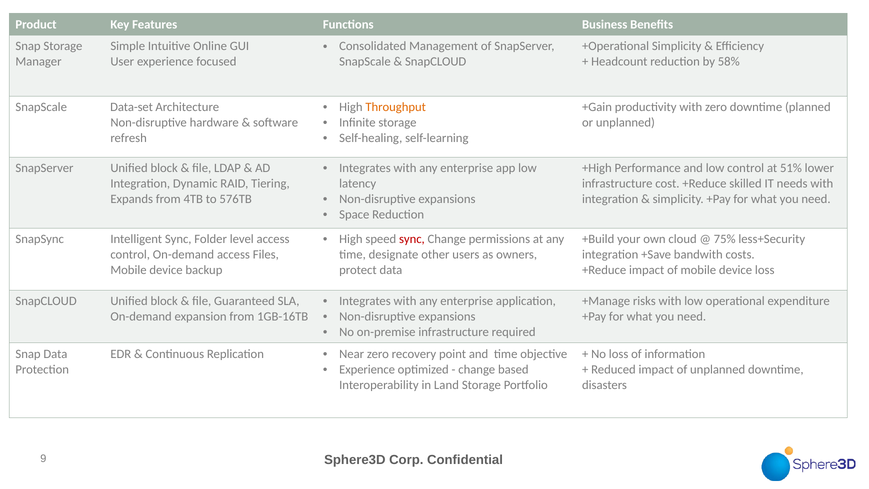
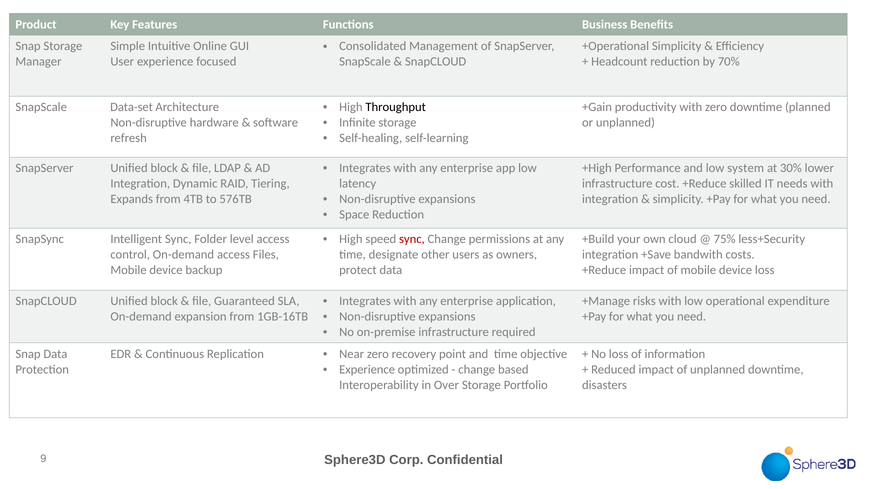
58%: 58% -> 70% (729, 62)
Throughput colour: orange -> black (396, 107)
low control: control -> system (746, 168)
51%: 51% -> 30% (791, 168)
Land: Land -> Over (446, 385)
